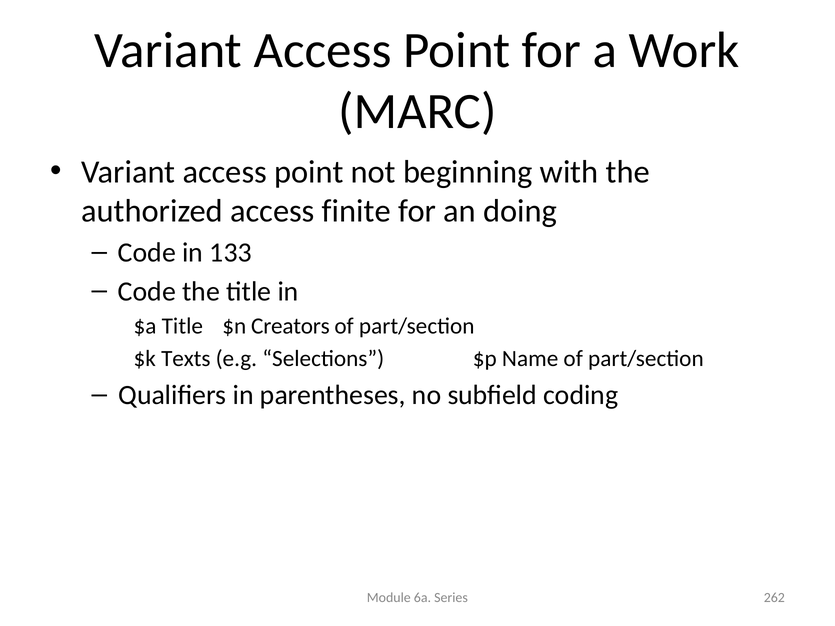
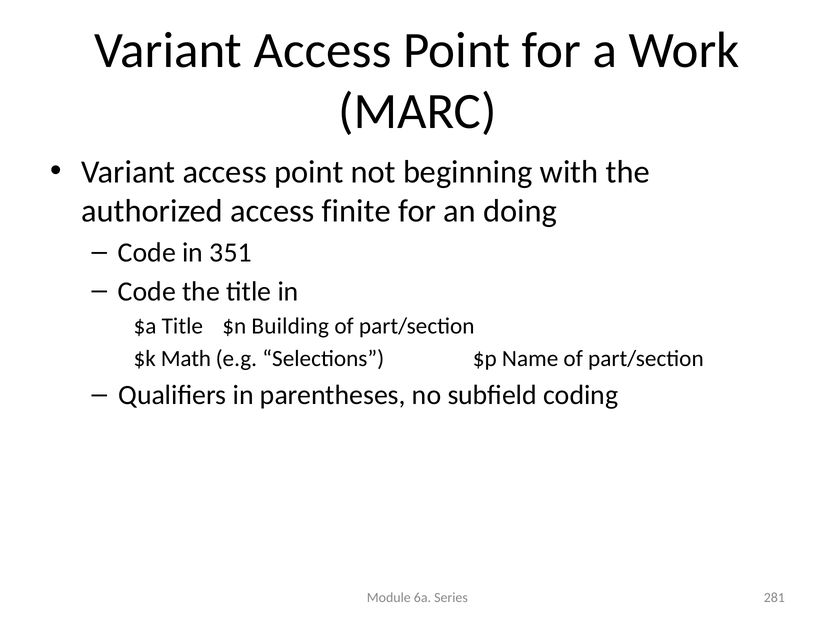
133: 133 -> 351 (231, 252)
Creators: Creators -> Building (290, 326)
Texts: Texts -> Math (186, 359)
262: 262 -> 281 (774, 598)
